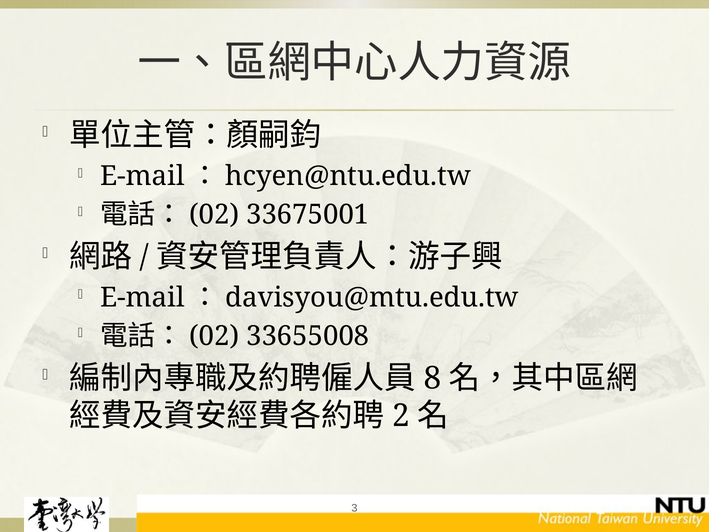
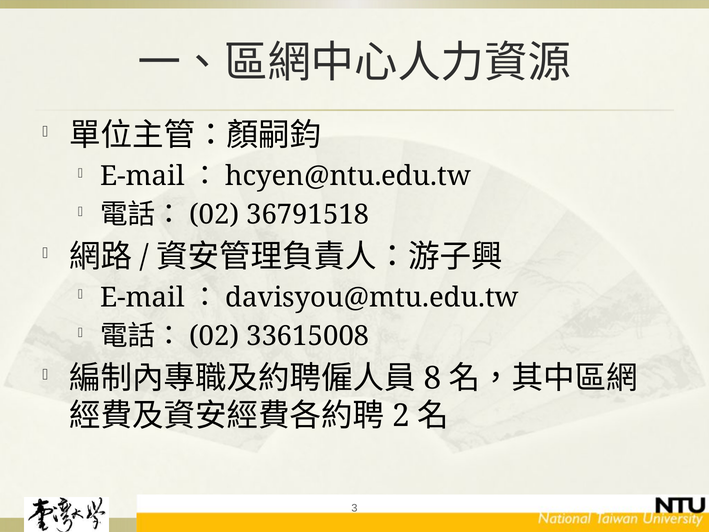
33675001: 33675001 -> 36791518 (308, 215)
33655008: 33655008 -> 33615008 (308, 336)
